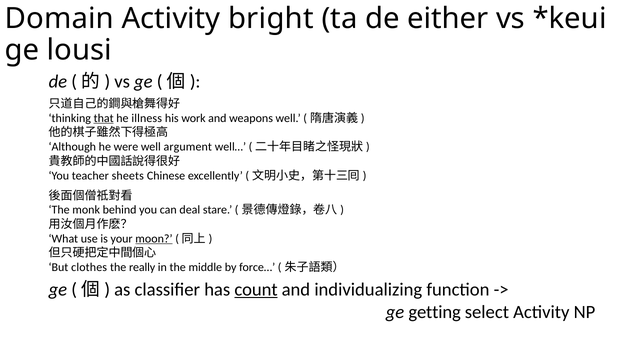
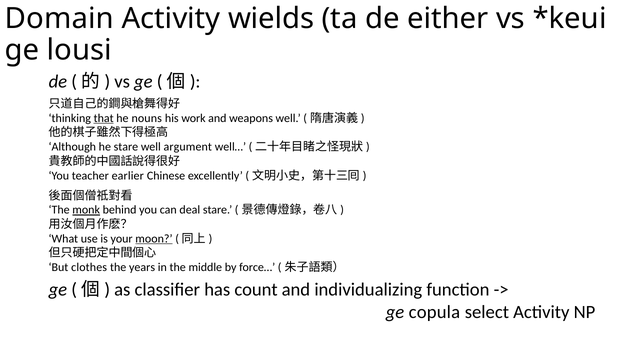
bright: bright -> wields (271, 19)
illness: illness -> nouns (147, 118)
he were: were -> stare (126, 147)
sheets: sheets -> earlier (128, 176)
monk underline: none -> present (86, 210)
really: really -> years (142, 268)
count underline: present -> none (256, 290)
getting: getting -> copula (434, 312)
